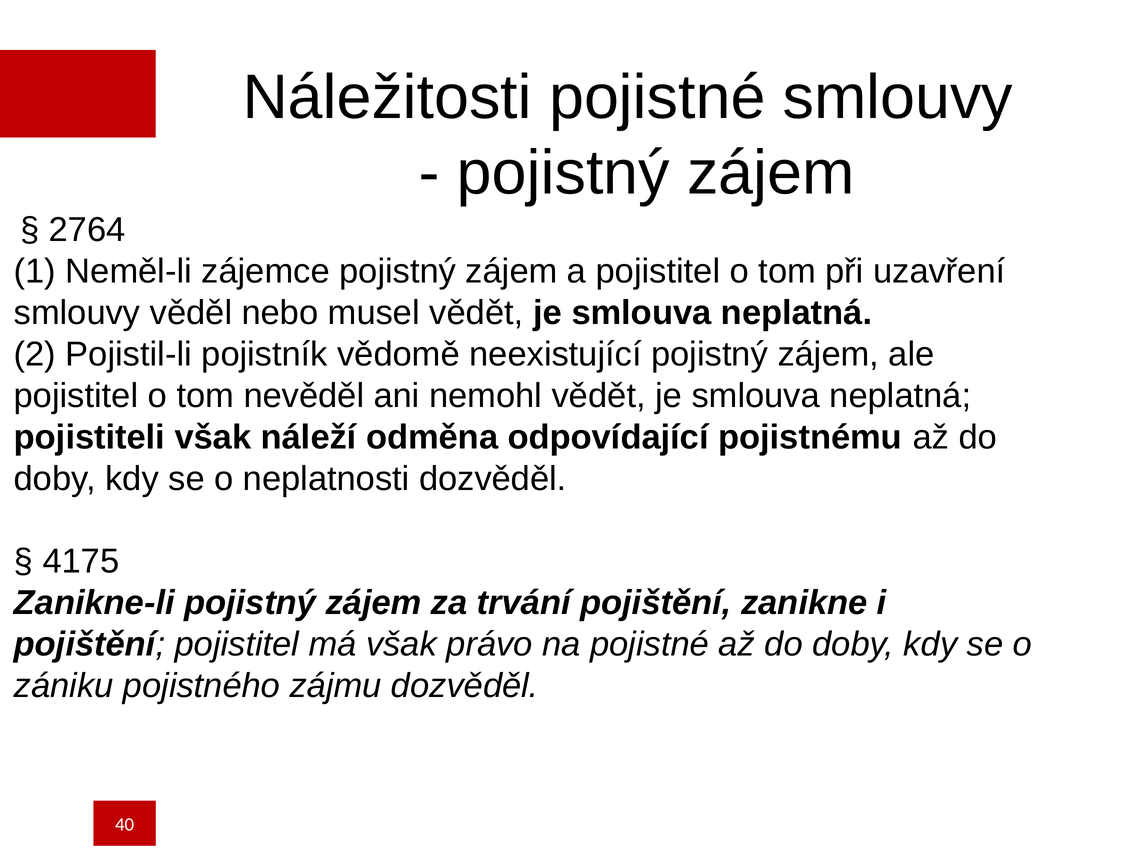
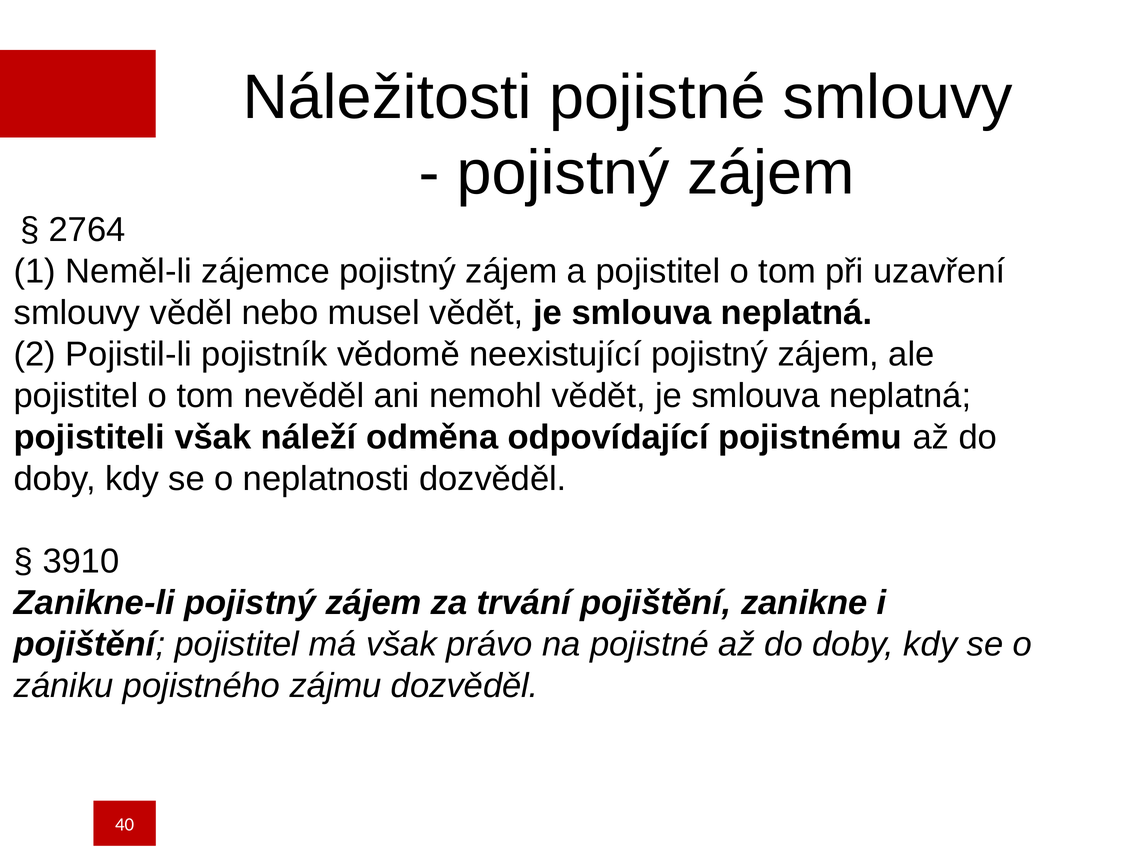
4175: 4175 -> 3910 (81, 562)
